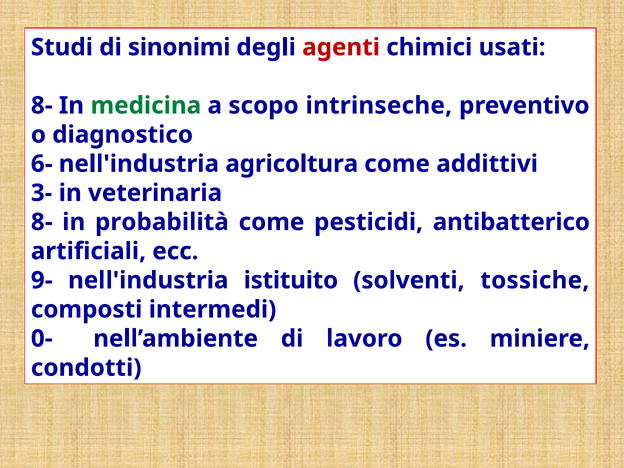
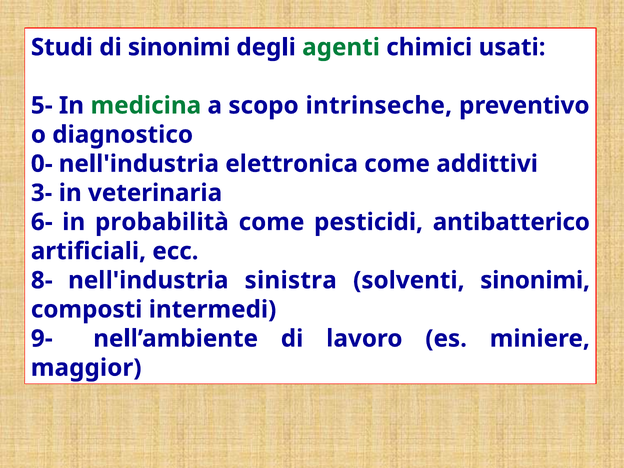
agenti colour: red -> green (341, 47)
8-: 8- -> 5- (42, 106)
6-: 6- -> 0- (42, 164)
agricoltura: agricoltura -> elettronica (292, 164)
8-: 8- -> 6- (42, 222)
9-: 9- -> 8- (42, 280)
istituito: istituito -> sinistra (291, 280)
solventi tossiche: tossiche -> sinonimi (535, 280)
0-: 0- -> 9- (42, 339)
condotti: condotti -> maggior (86, 368)
